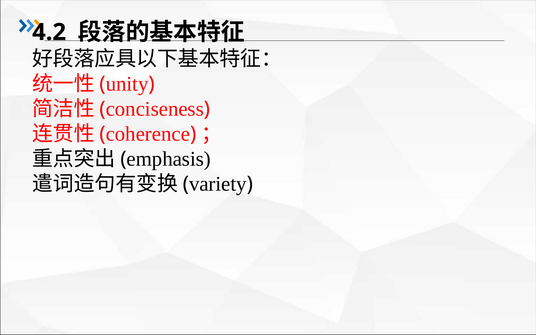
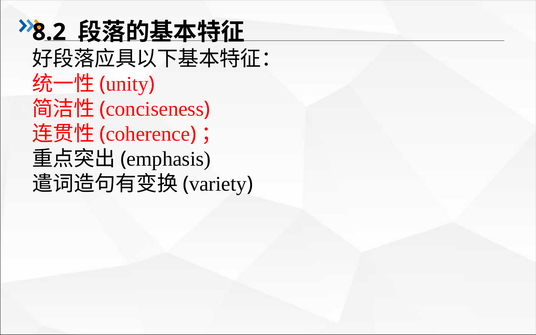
4.2: 4.2 -> 8.2 (49, 32)
